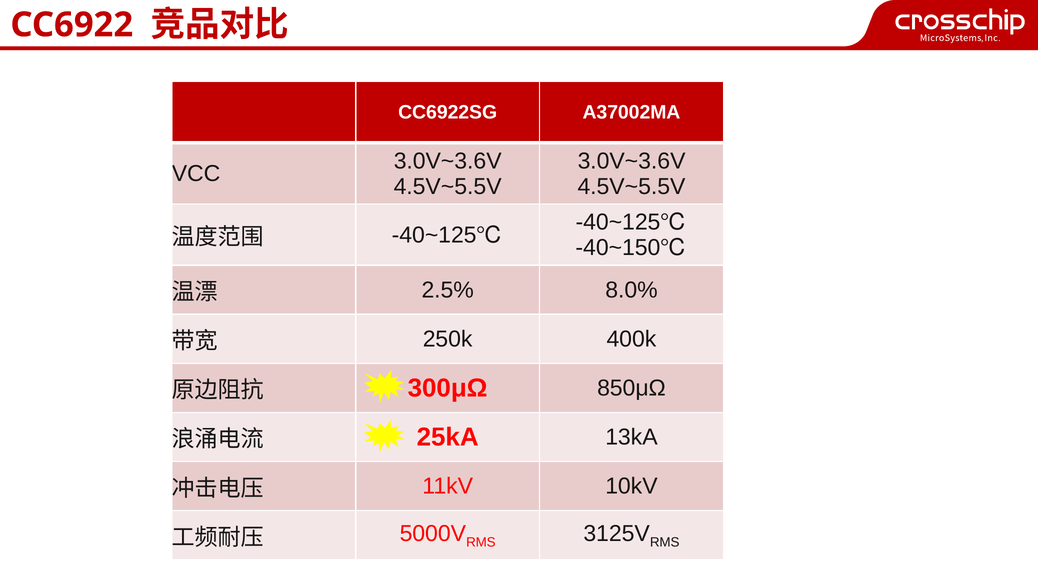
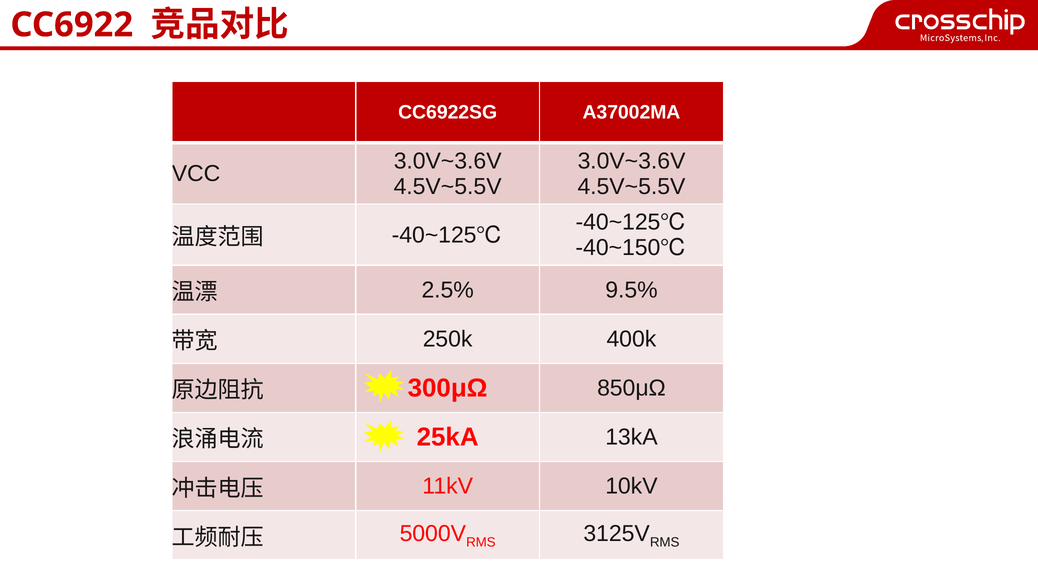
8.0%: 8.0% -> 9.5% (631, 290)
